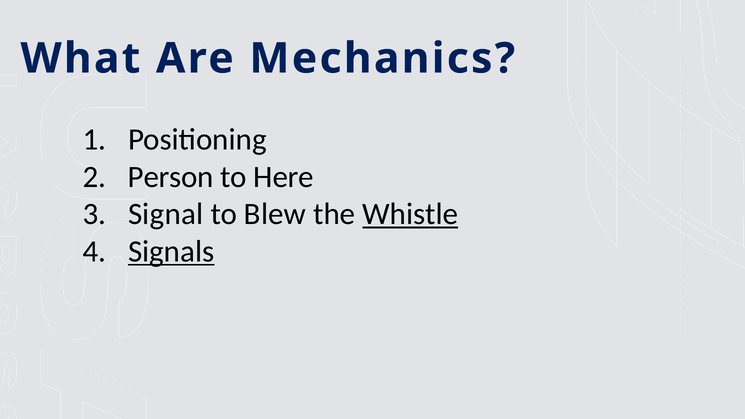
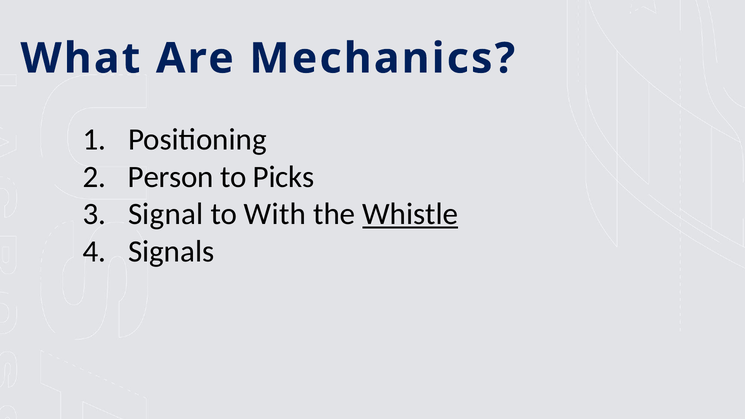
Here: Here -> Picks (284, 177)
Blew: Blew -> With (275, 214)
Signals underline: present -> none (171, 251)
